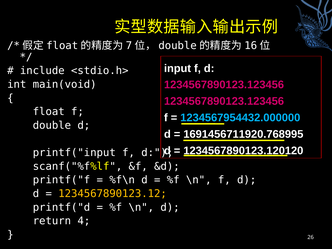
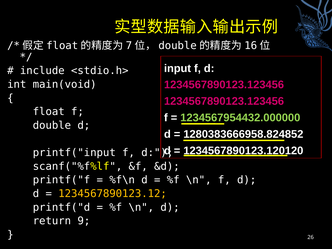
1234567954432.000000 colour: light blue -> light green (240, 118)
1691456711920.768995: 1691456711920.768995 -> 1280383666958.824852 (243, 134)
4: 4 -> 9 (84, 221)
